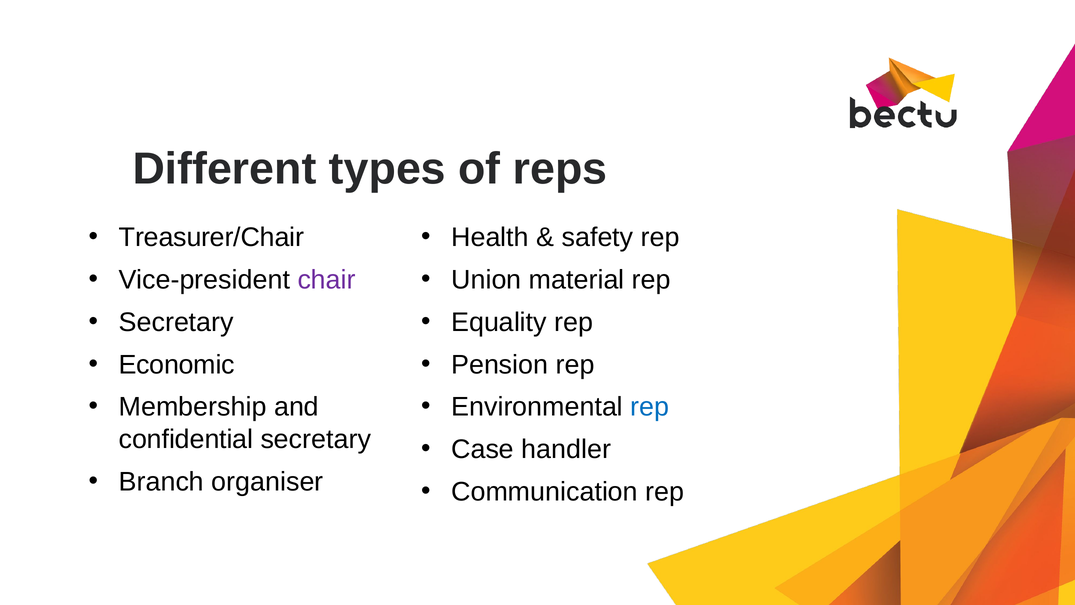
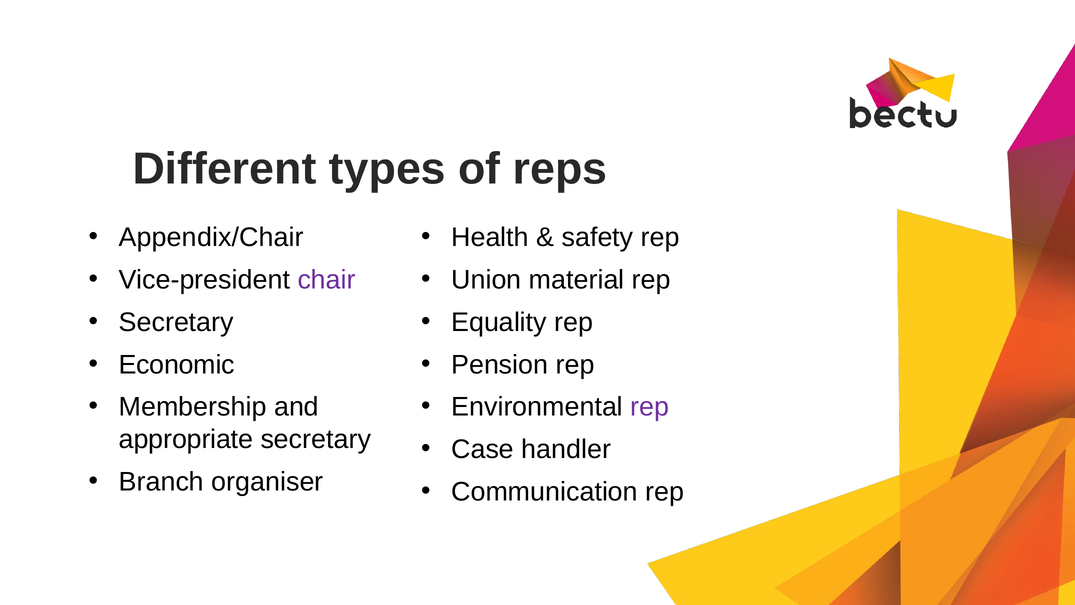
Treasurer/Chair: Treasurer/Chair -> Appendix/Chair (211, 237)
rep colour: blue -> purple (650, 407)
confidential: confidential -> appropriate (186, 439)
